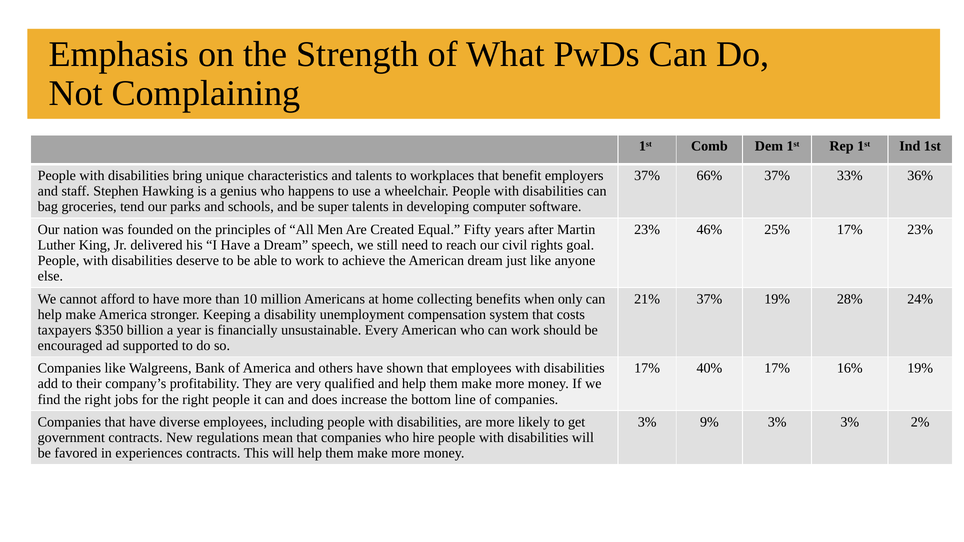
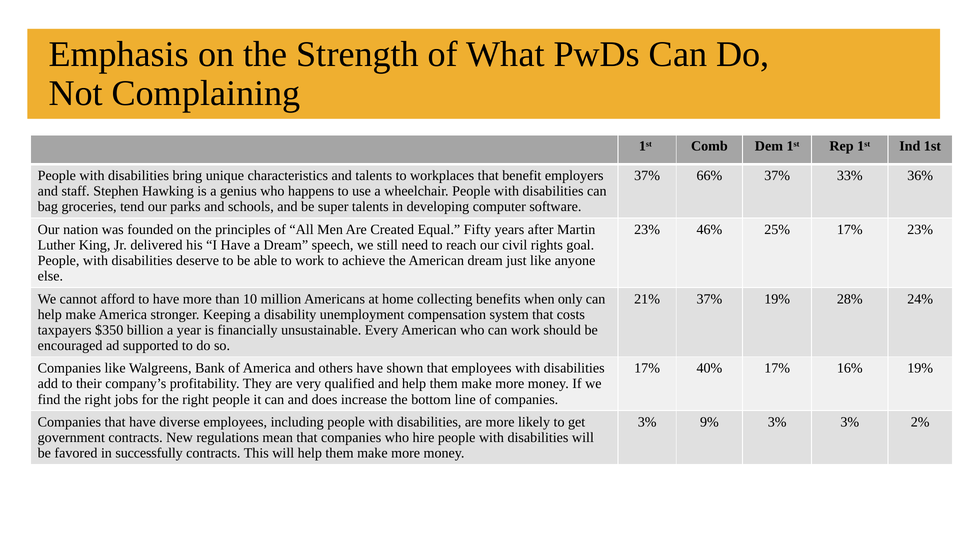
experiences: experiences -> successfully (149, 453)
